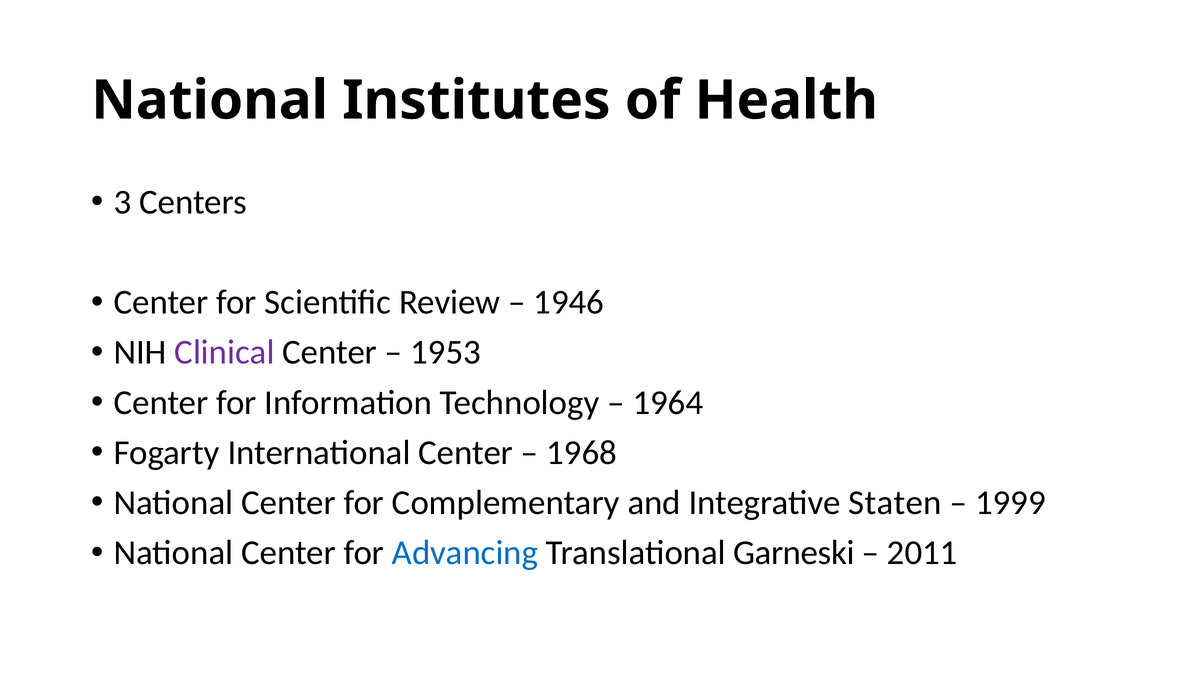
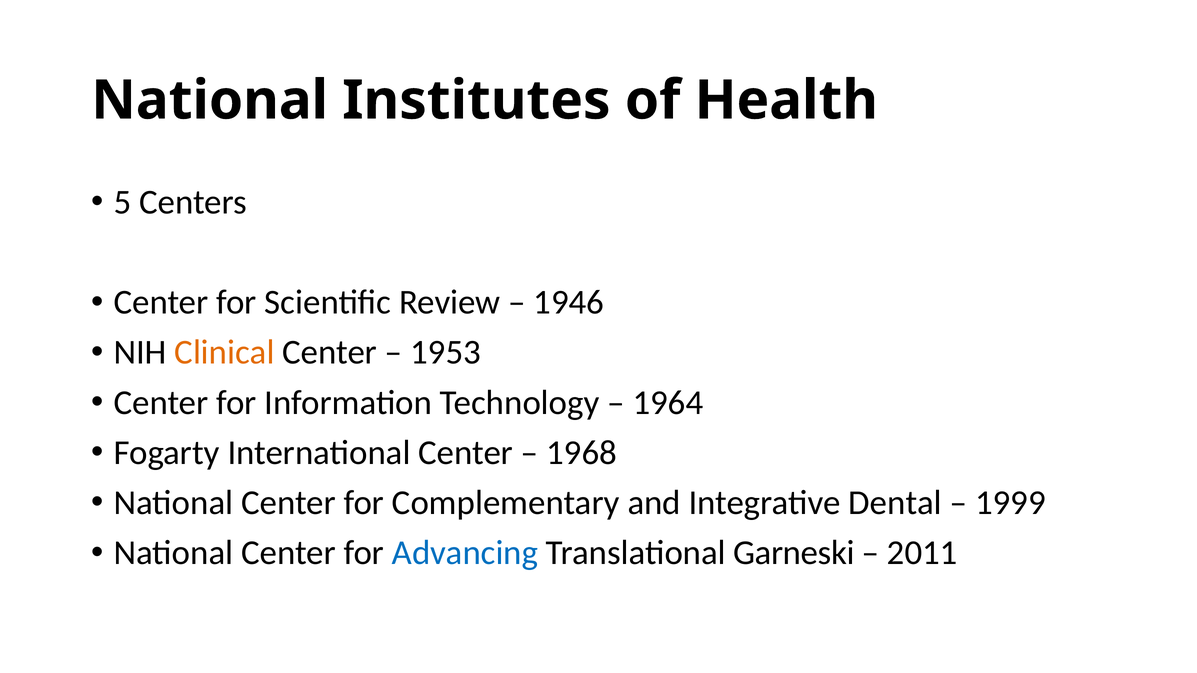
3: 3 -> 5 (123, 202)
Clinical colour: purple -> orange (225, 353)
Staten: Staten -> Dental (895, 503)
